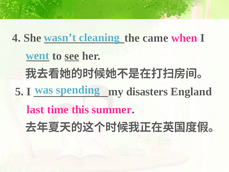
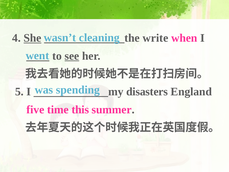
She underline: none -> present (33, 38)
came: came -> write (155, 38)
last: last -> five (35, 109)
